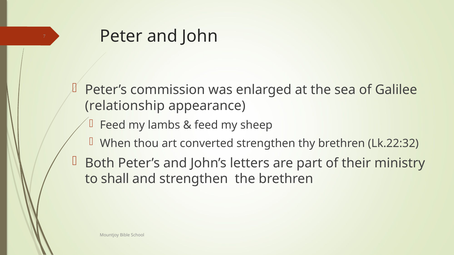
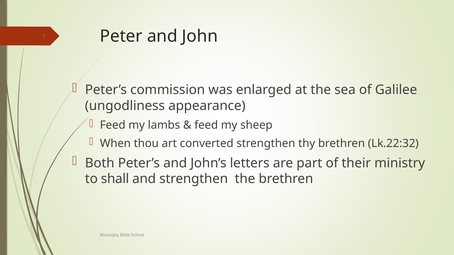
relationship: relationship -> ungodliness (125, 106)
